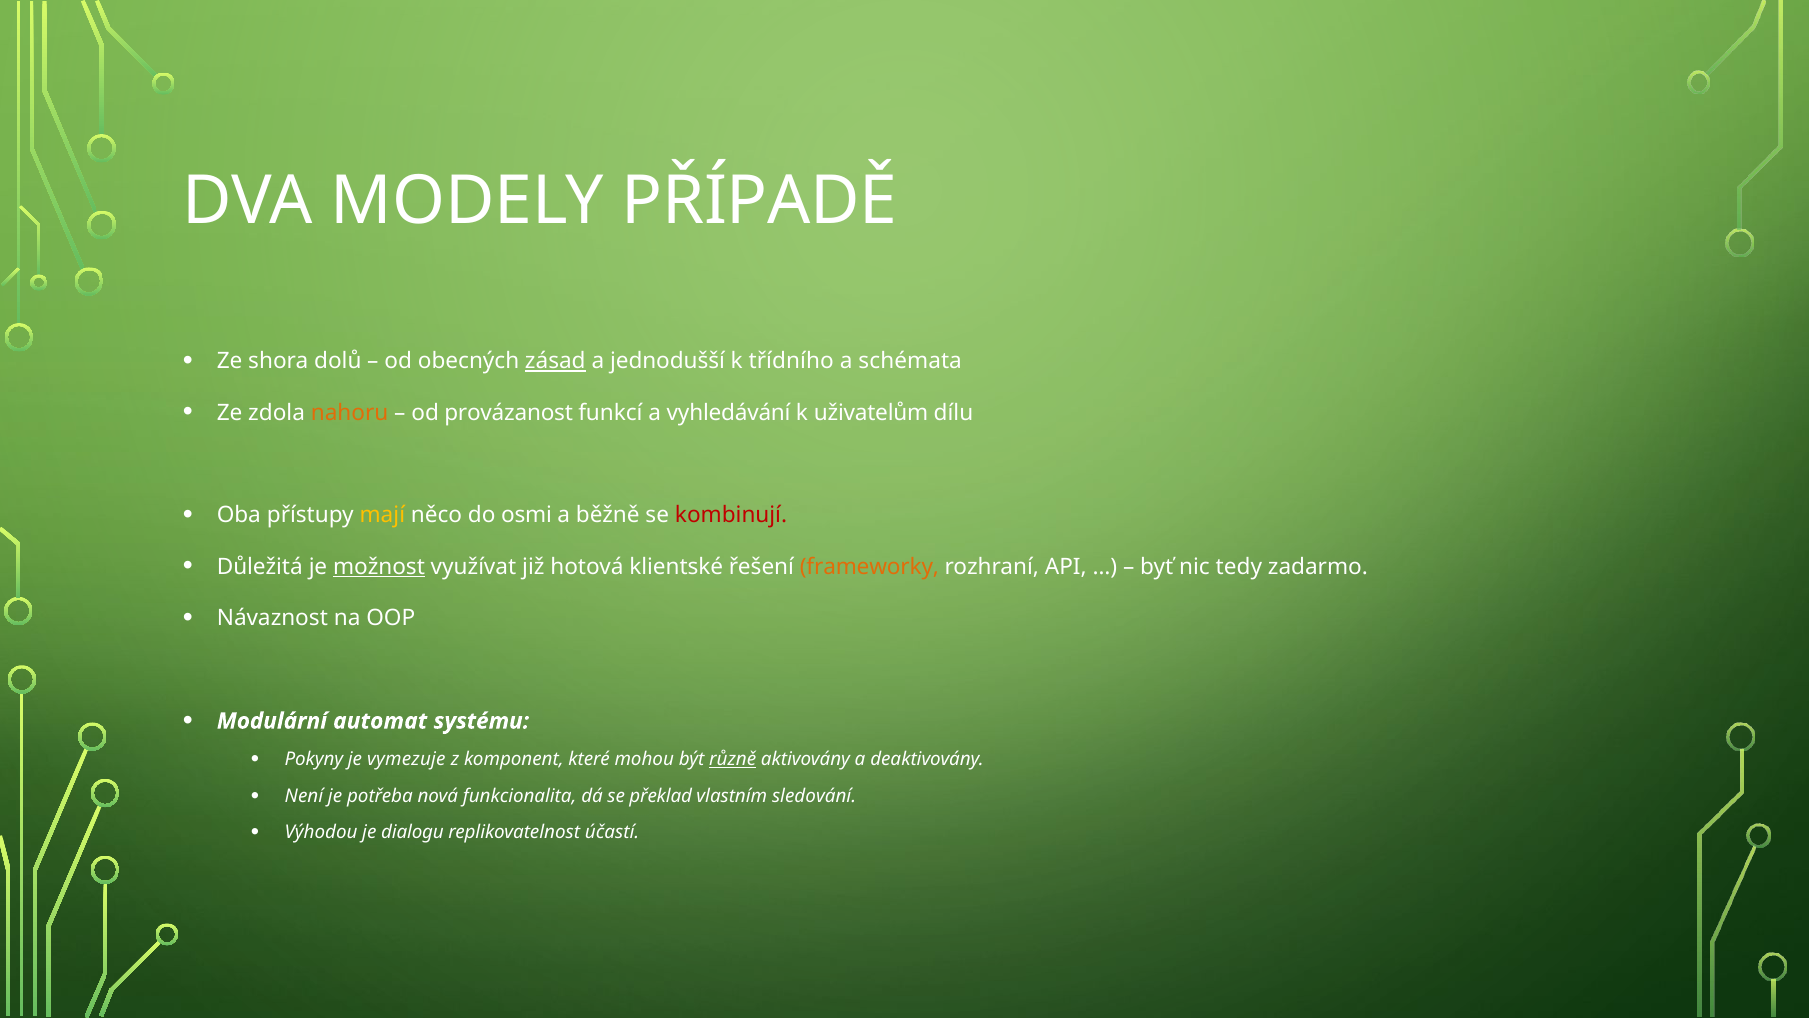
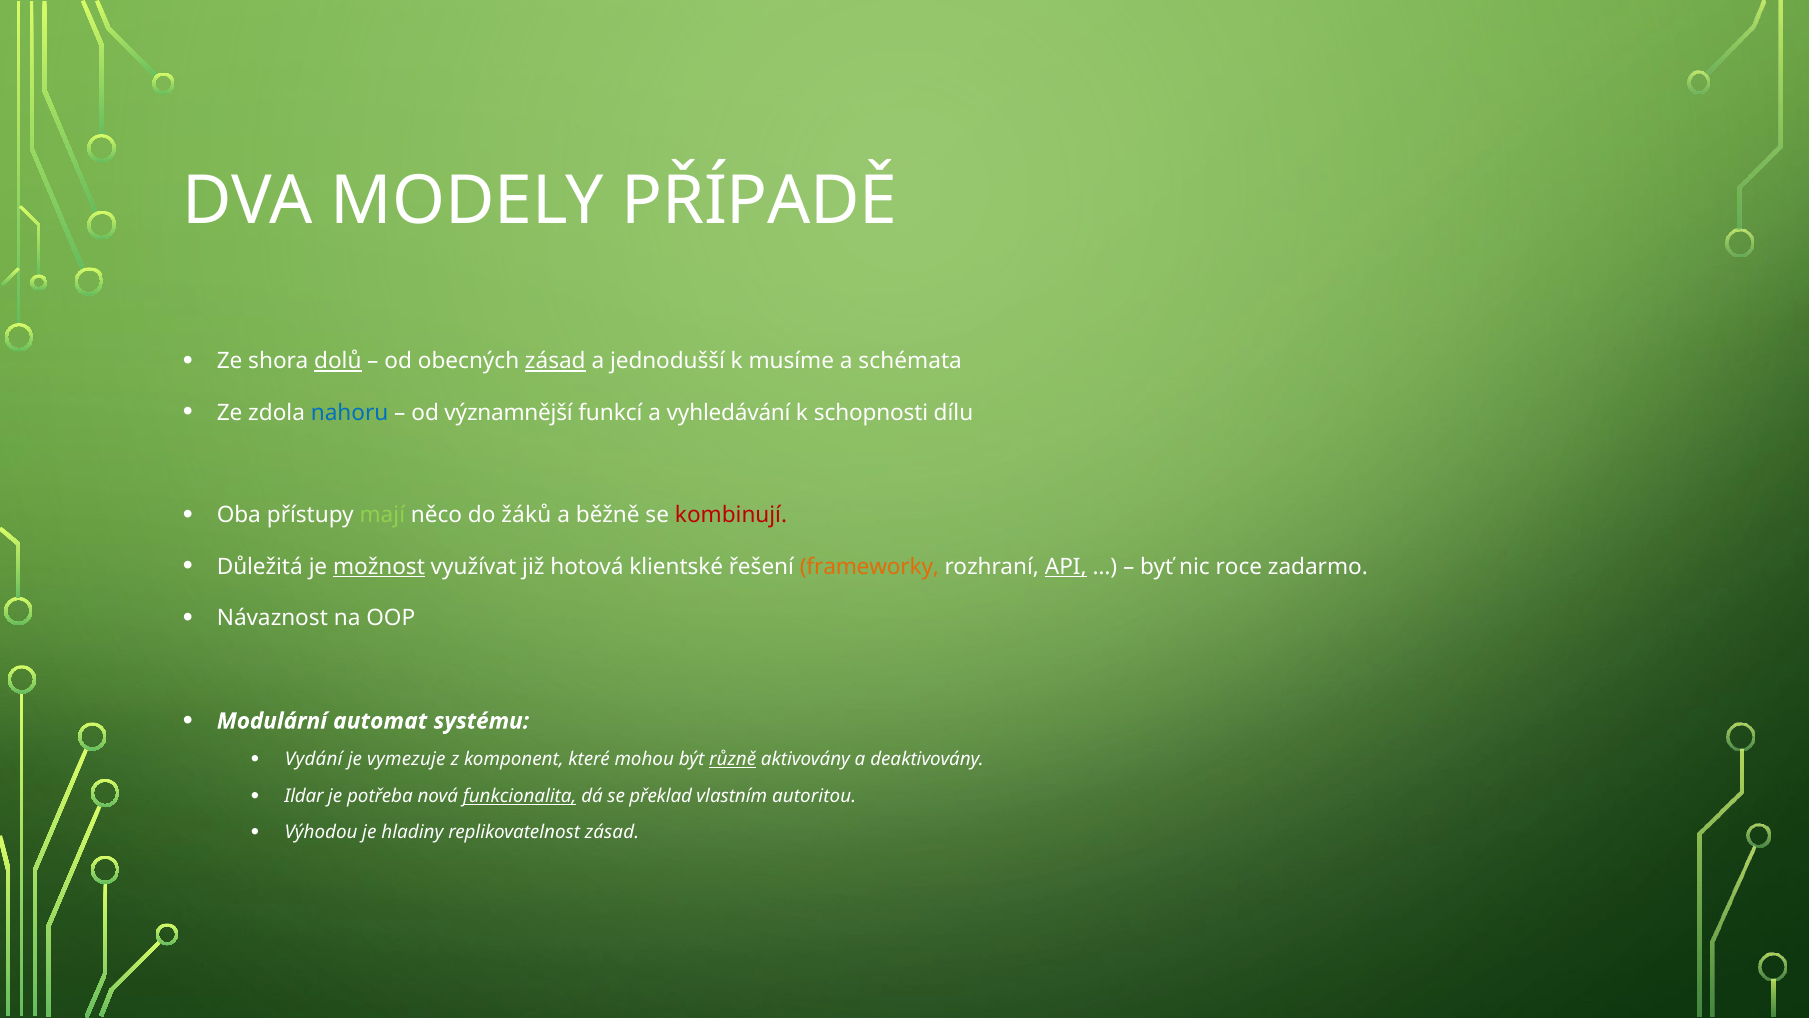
dolů underline: none -> present (338, 361)
třídního: třídního -> musíme (791, 361)
nahoru colour: orange -> blue (350, 412)
provázanost: provázanost -> významnější (509, 412)
uživatelům: uživatelům -> schopnosti (871, 412)
mají colour: yellow -> light green (382, 515)
osmi: osmi -> žáků (526, 515)
API underline: none -> present (1066, 567)
tedy: tedy -> roce (1239, 567)
Pokyny: Pokyny -> Vydání (314, 759)
Není: Není -> Ildar (304, 796)
funkcionalita underline: none -> present (520, 796)
sledování: sledování -> autoritou (814, 796)
dialogu: dialogu -> hladiny (412, 832)
replikovatelnost účastí: účastí -> zásad (612, 832)
